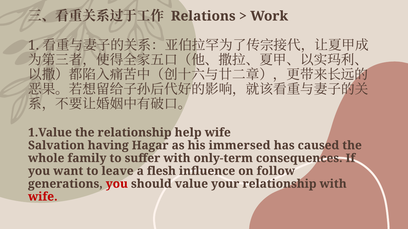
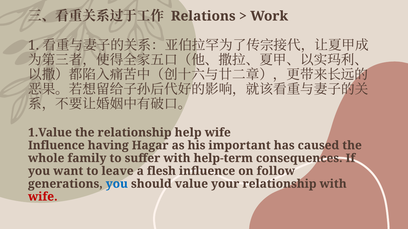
Salvation: Salvation -> Influence (56, 146)
immersed: immersed -> important (240, 146)
only-term: only-term -> help-term (223, 159)
you colour: red -> blue (117, 184)
